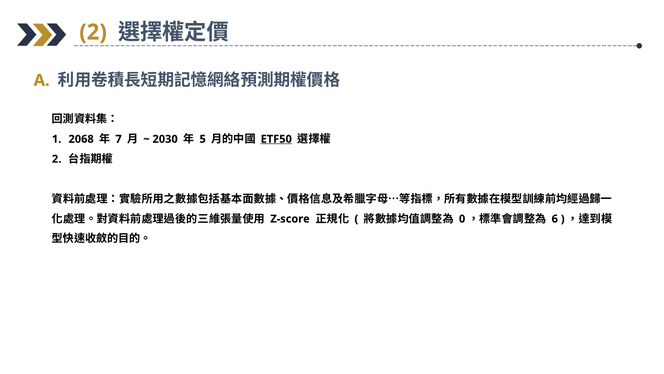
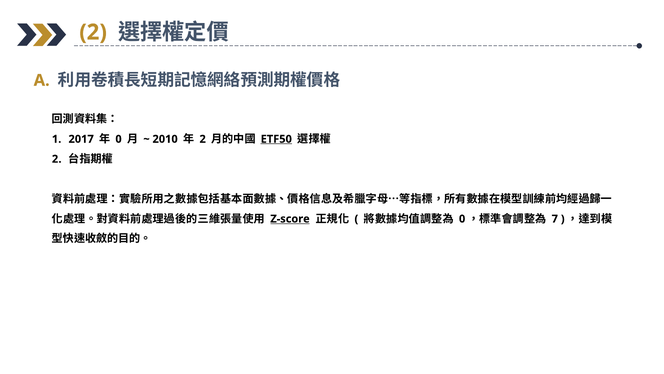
2068: 2068 -> 2017 (81, 139)
7: 7 -> 0 (119, 139)
2030: 2030 -> 2010 (165, 139)
5: 5 -> 2 (203, 139)
Z-score underline: none -> present (290, 219)
6: 6 -> 7 (555, 219)
